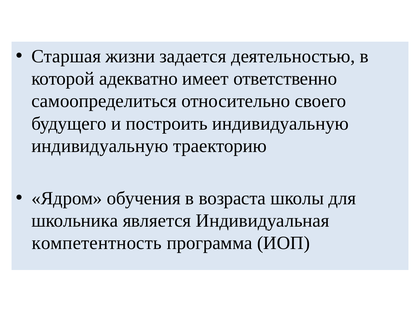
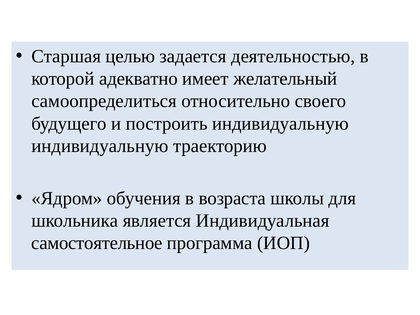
жизни: жизни -> целью (130, 56)
ответственно: ответственно -> желательный (285, 79)
компетентность: компетентность -> самостоятельное (97, 243)
